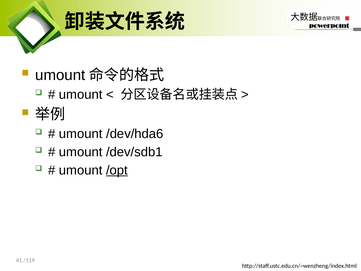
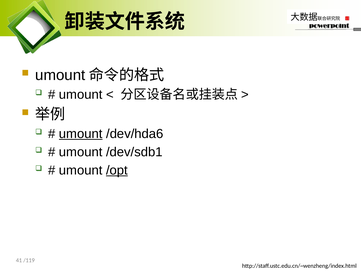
umount underline: none -> present (81, 134)
